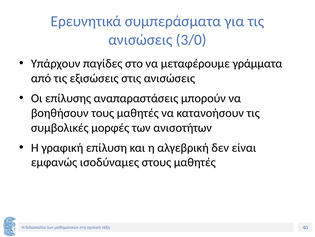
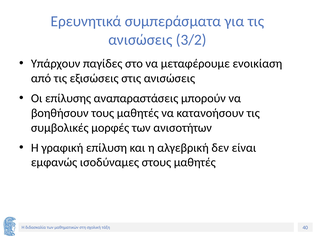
3/0: 3/0 -> 3/2 (191, 40)
γράμματα: γράμματα -> ενοικίαση (257, 63)
